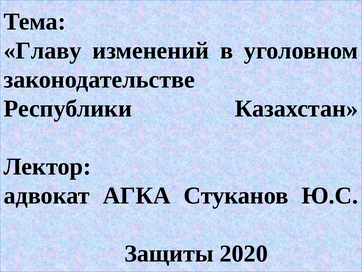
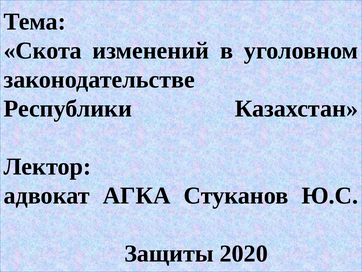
Главу: Главу -> Скота (43, 51)
